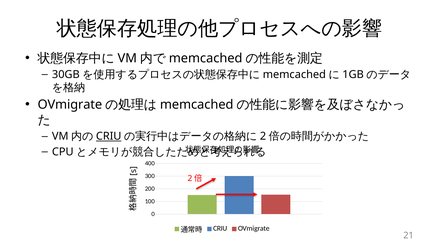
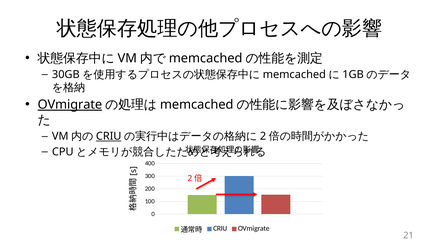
OVmigrate underline: none -> present (70, 105)
